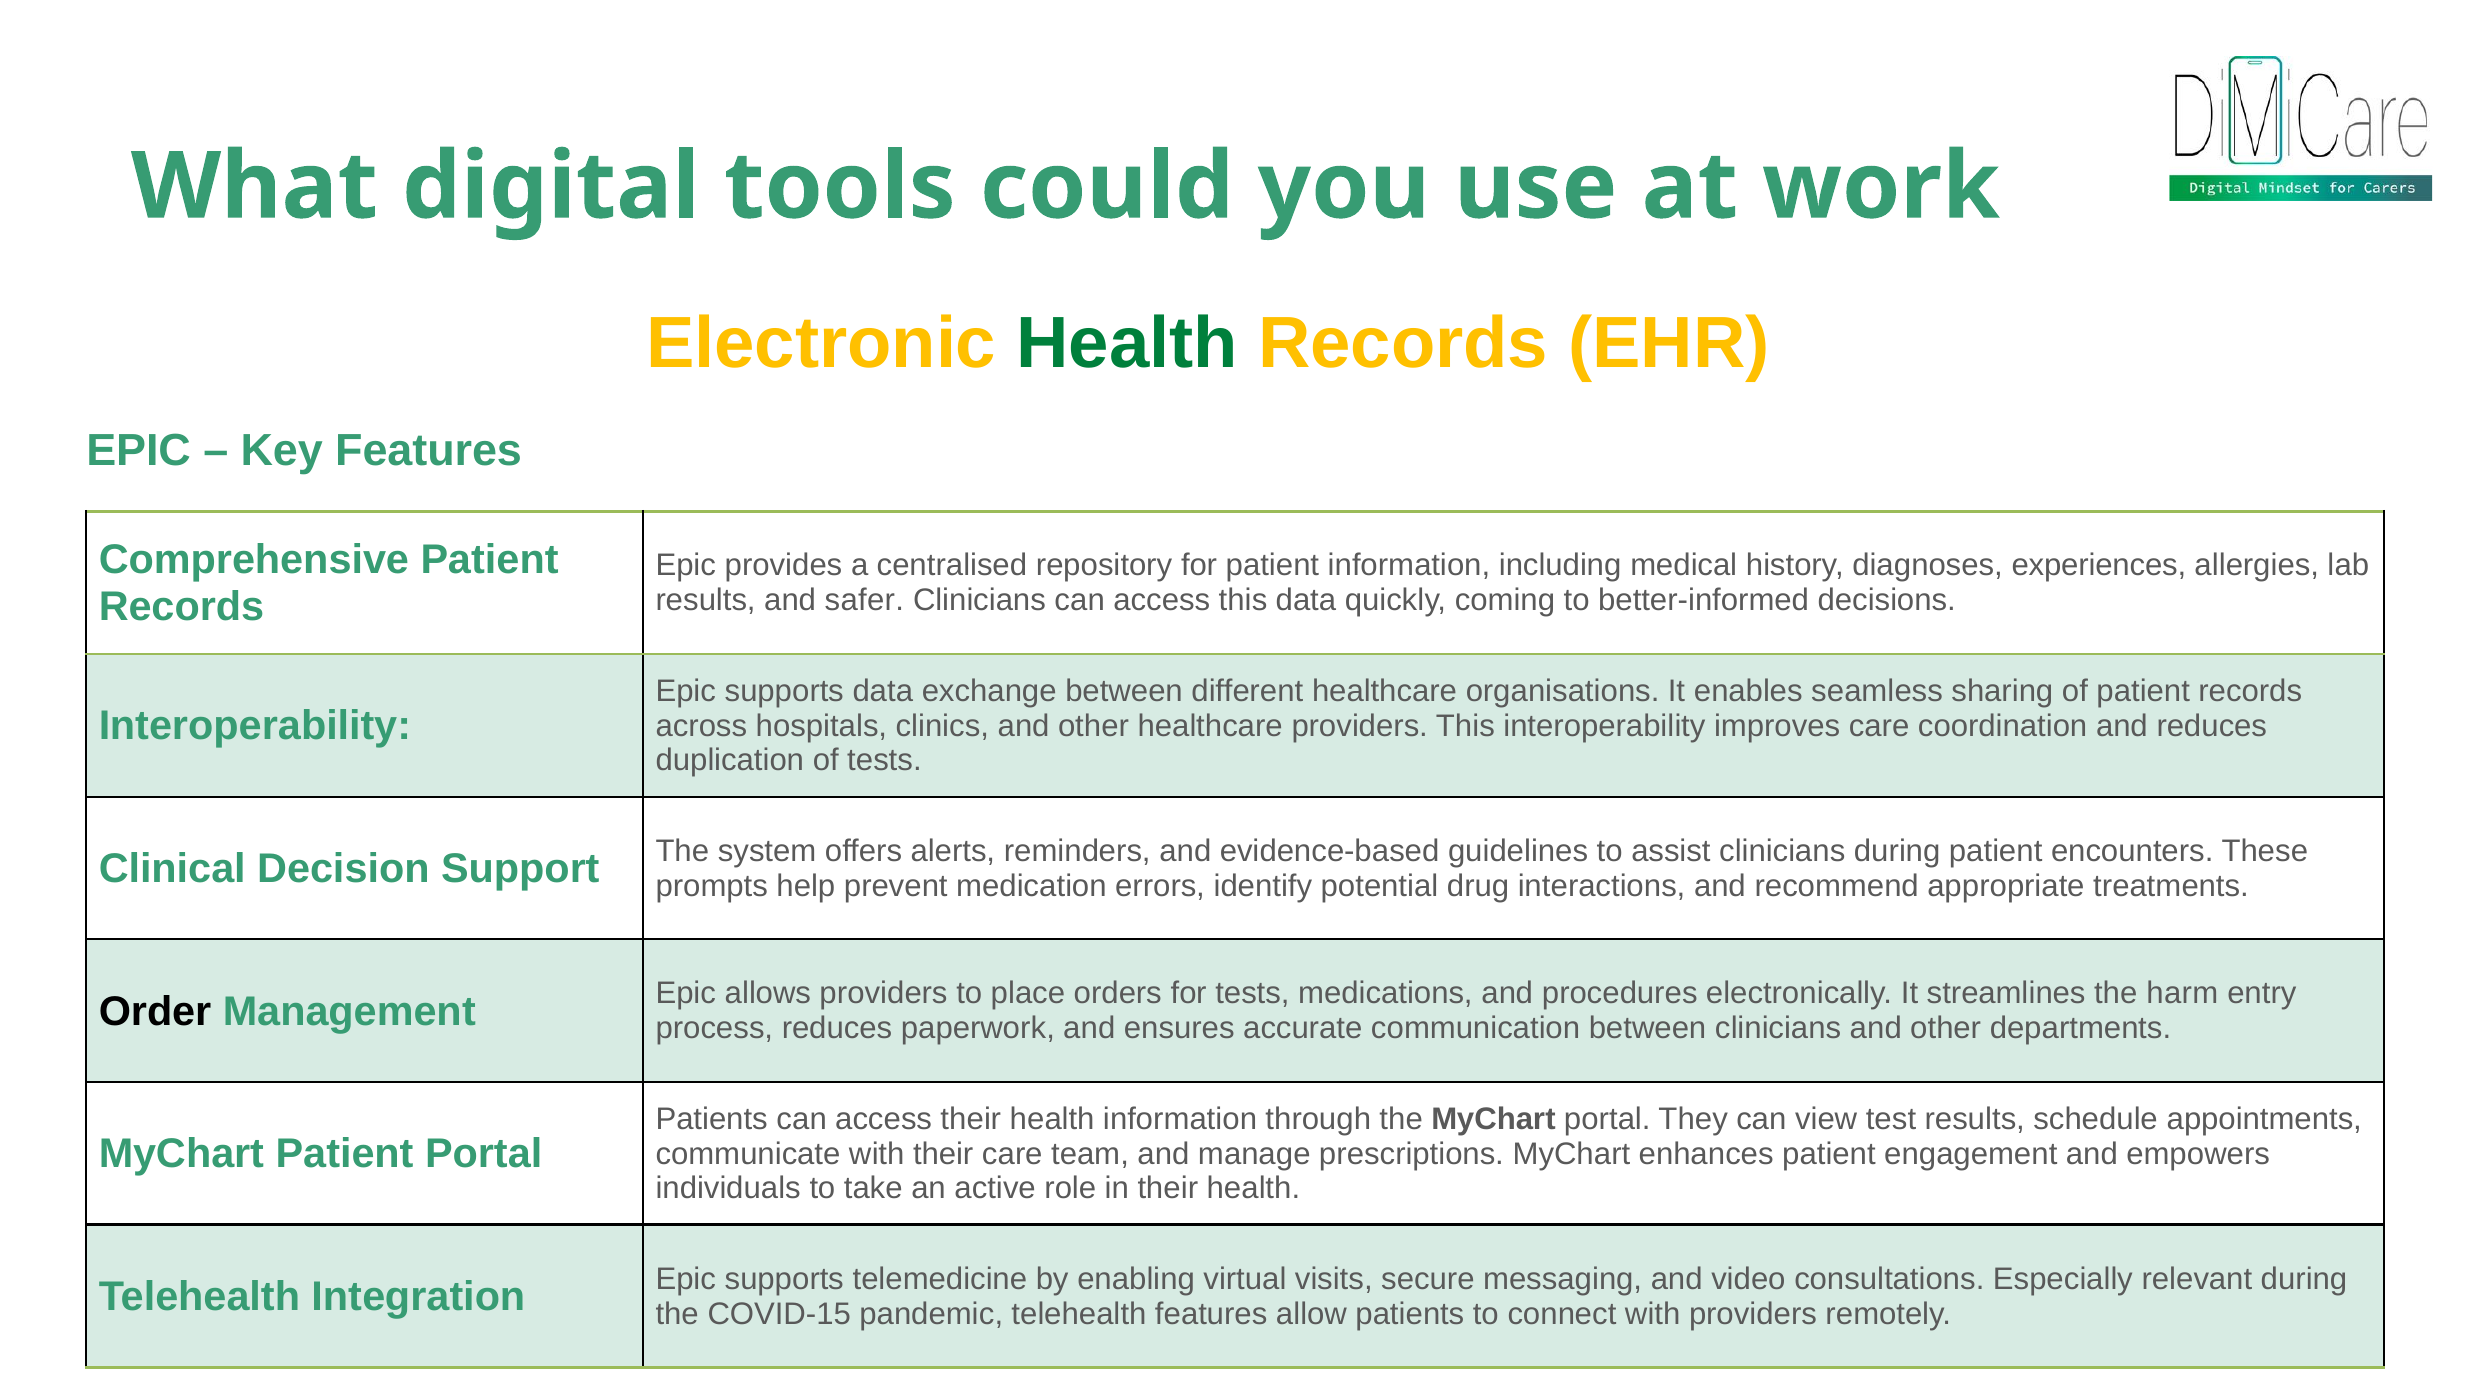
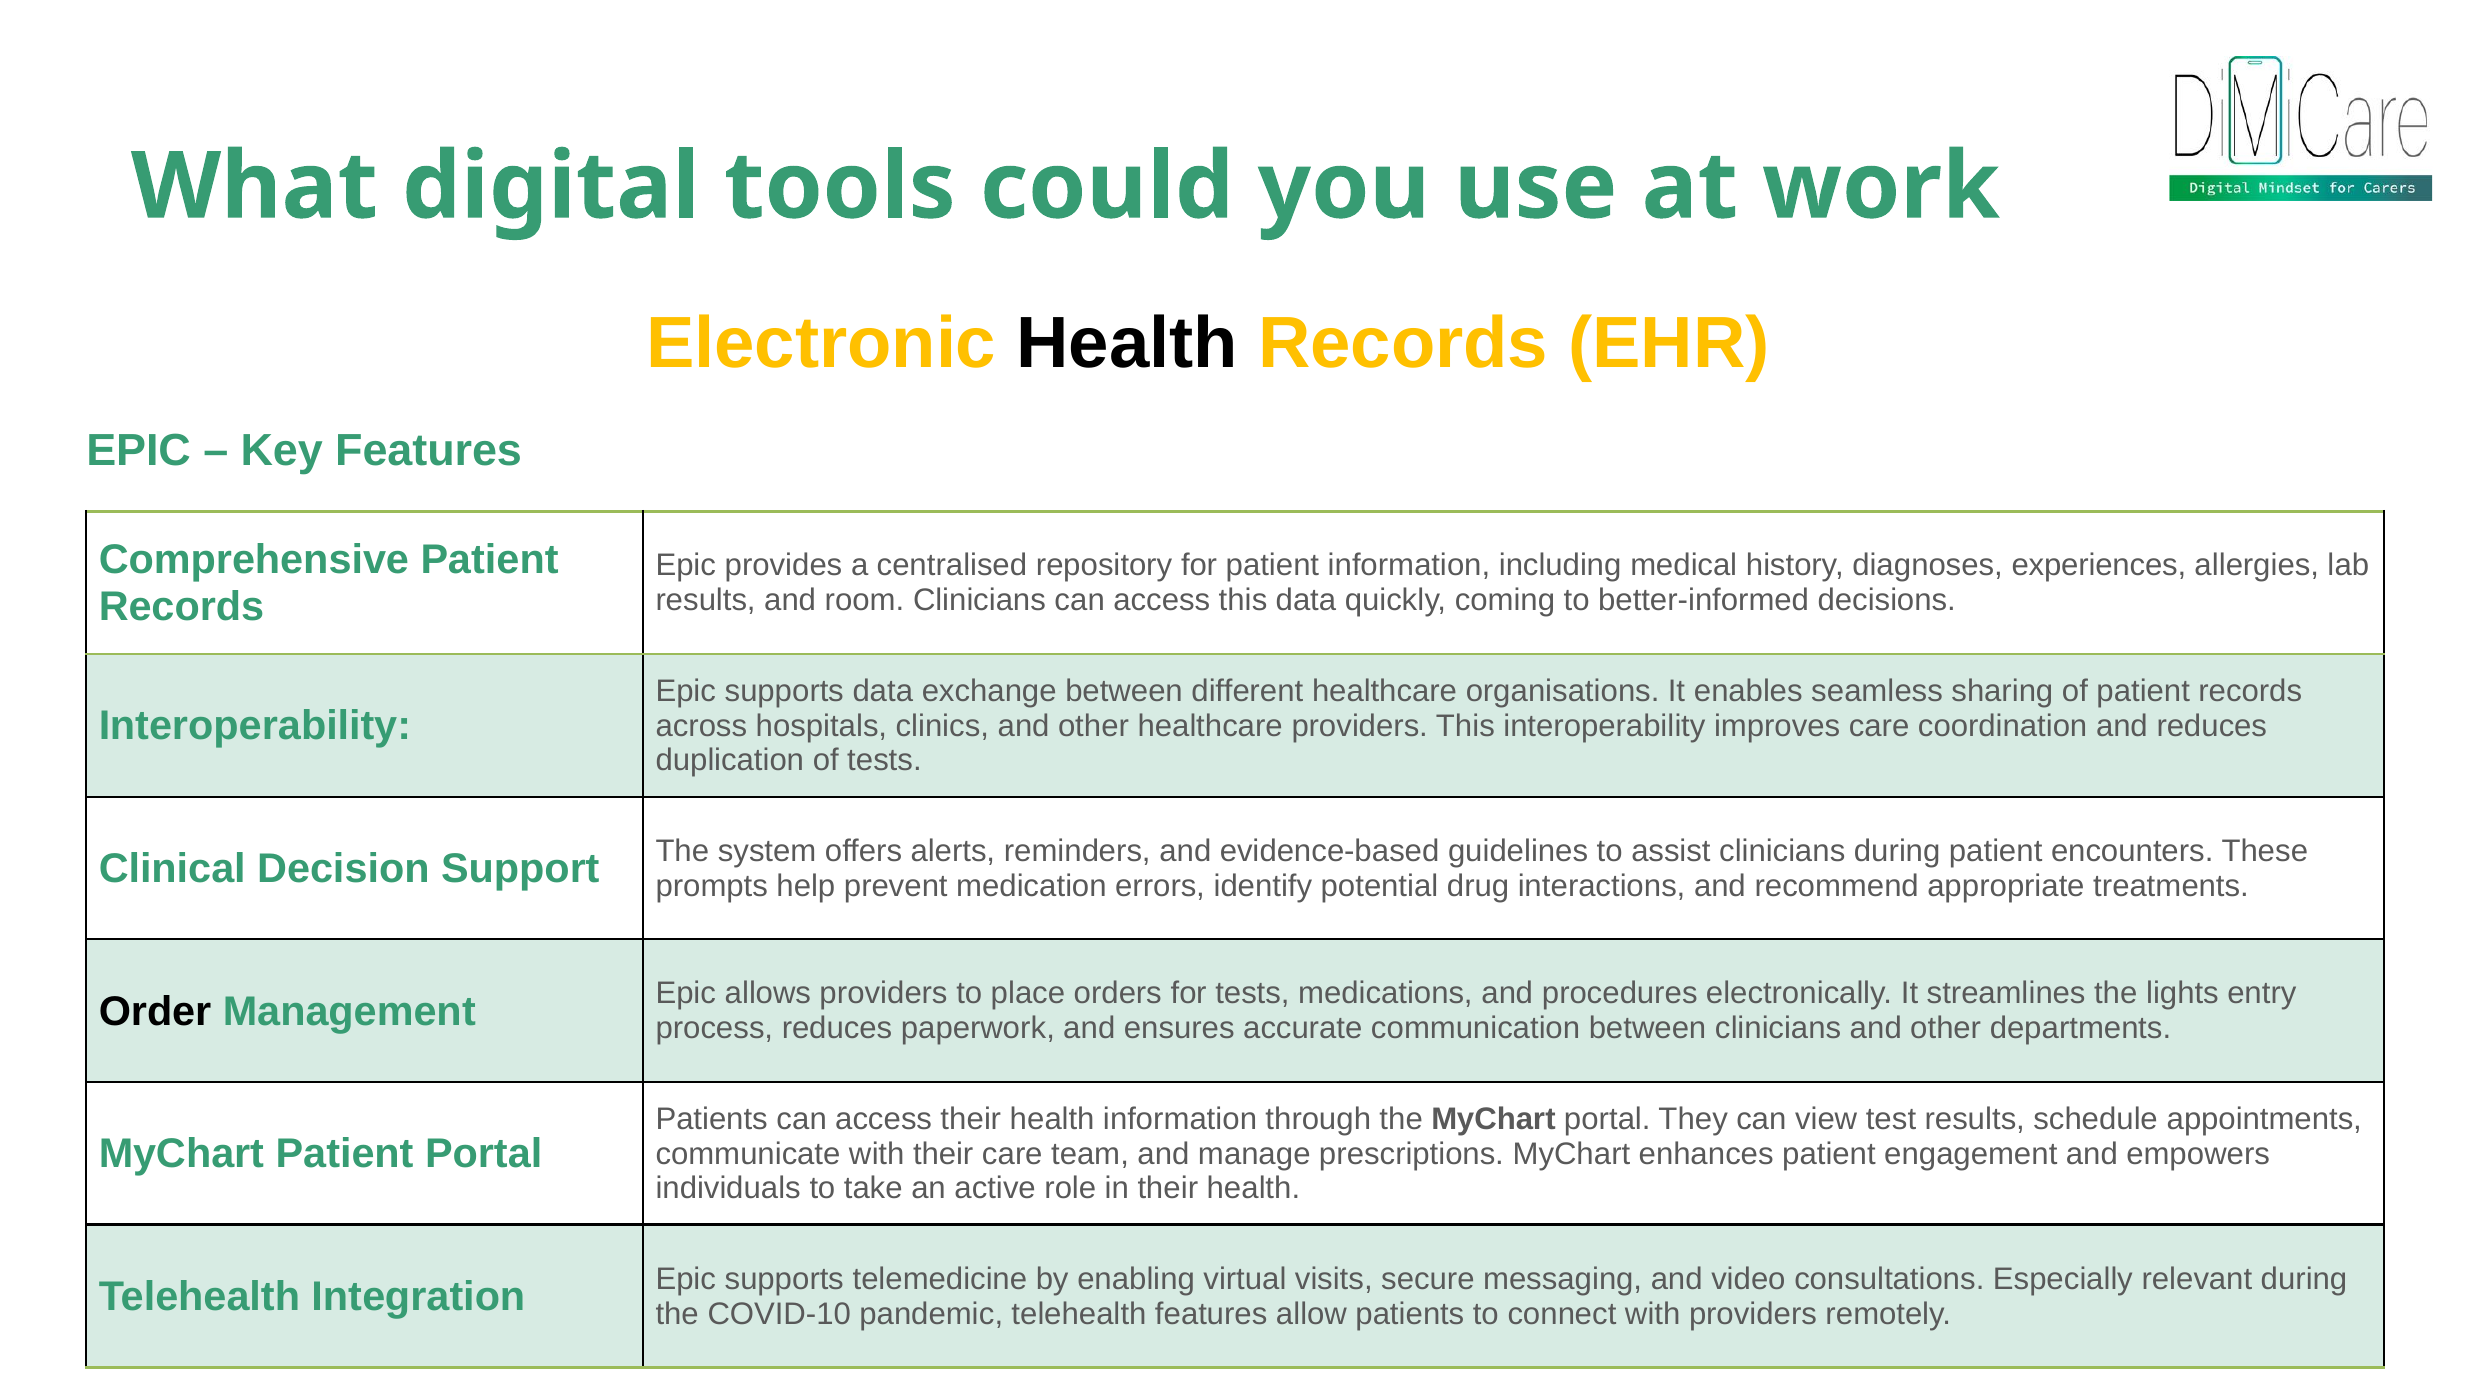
Health colour: green -> black (1127, 343)
safer: safer -> room (865, 601)
harm: harm -> lights (2182, 994)
COVID-15: COVID-15 -> COVID-10 (779, 1314)
